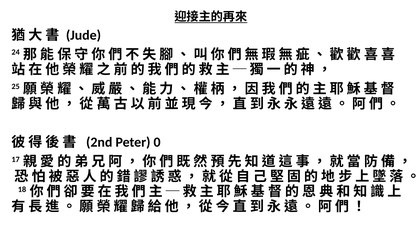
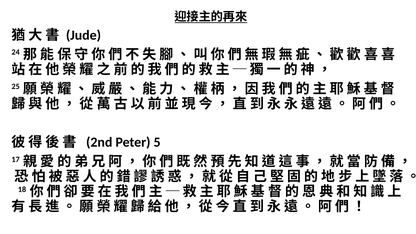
0: 0 -> 5 (157, 142)
